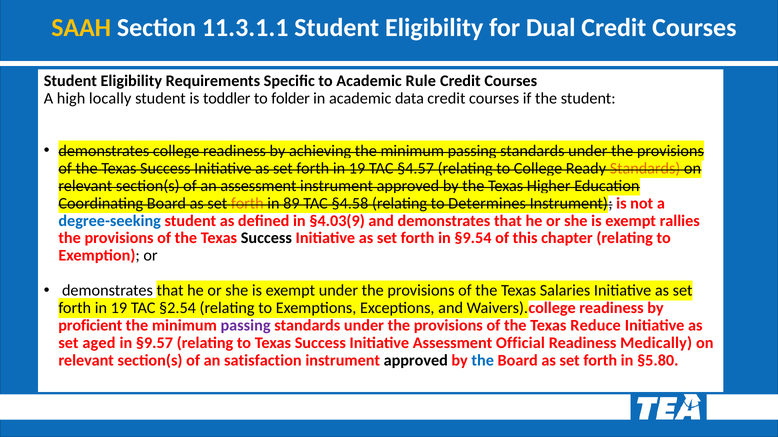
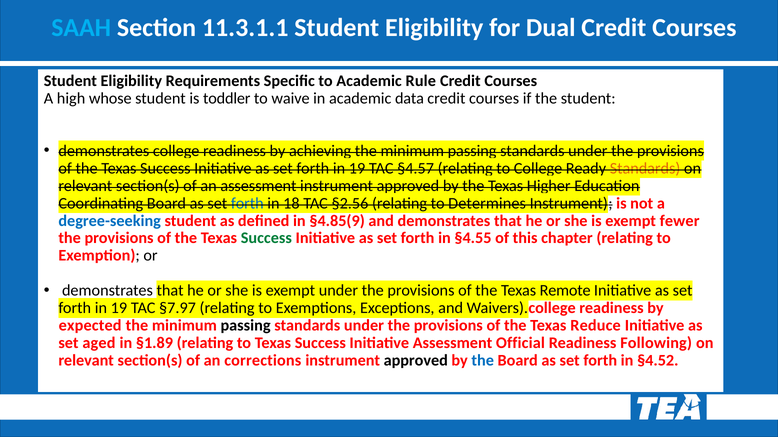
SAAH colour: yellow -> light blue (81, 28)
locally: locally -> whose (110, 98)
folder: folder -> waive (291, 98)
forth colour: orange -> blue (247, 203)
89: 89 -> 18 (291, 203)
§4.58: §4.58 -> §2.56 (350, 203)
§4.03(9: §4.03(9 -> §4.85(9 (337, 221)
rallies: rallies -> fewer (680, 221)
Success colour: black -> green (266, 238)
§9.54: §9.54 -> §4.55 (473, 238)
Salaries: Salaries -> Remote (565, 291)
§2.54: §2.54 -> §7.97 (178, 308)
proficient: proficient -> expected (90, 326)
passing colour: purple -> black (246, 326)
§9.57: §9.57 -> §1.89 (154, 344)
Medically: Medically -> Following (656, 344)
satisfaction: satisfaction -> corrections (263, 361)
§5.80: §5.80 -> §4.52 (658, 361)
